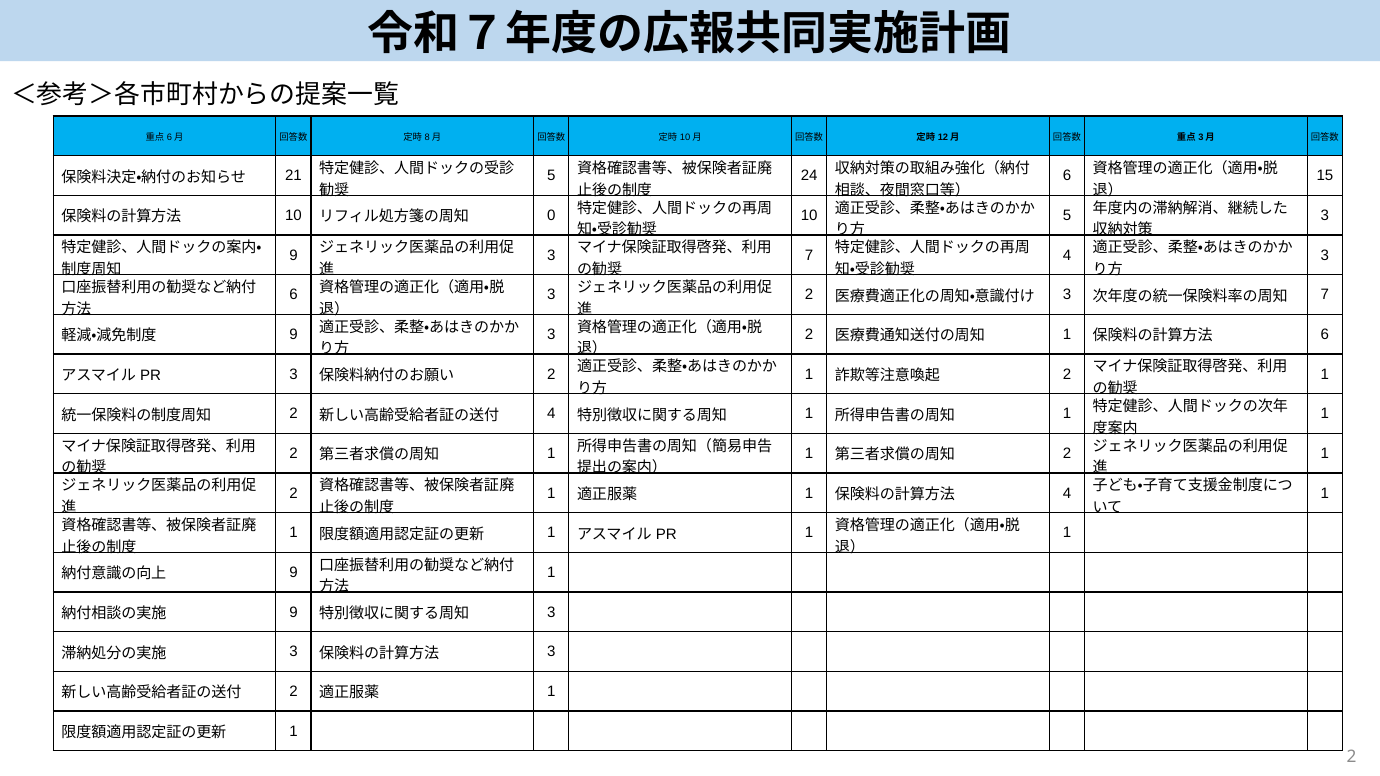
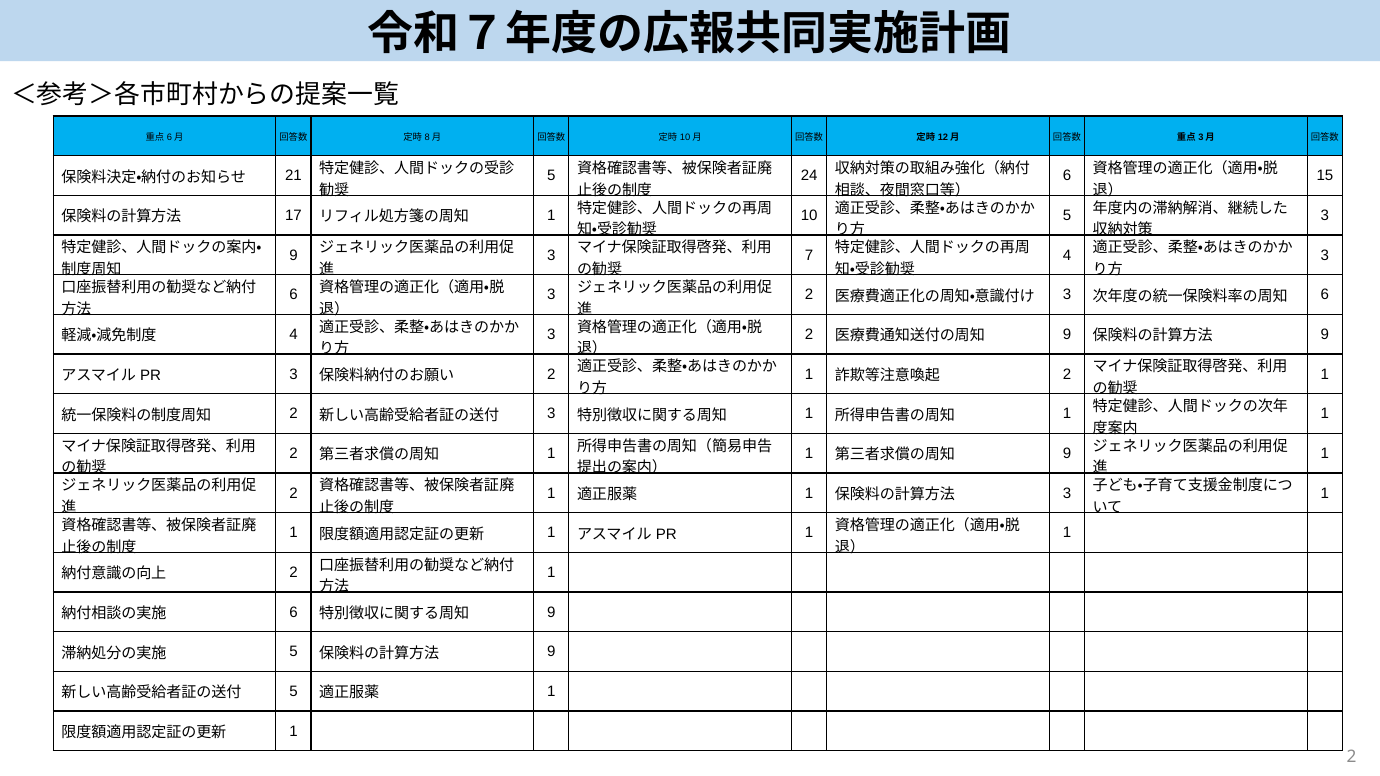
10: 10 -> 17 (293, 216)
0: 0 -> 1 (551, 216)
7: 7 -> 6 (1325, 295)
1: 1 -> 9 (1067, 335)
6: 6 -> 9 (1325, 335)
9: 9 -> 4 (293, 335)
4: 4 -> 3 (551, 414)
2: 2 -> 9 (1067, 454)
4: 4 -> 3 (1067, 493)
9: 9 -> 2 (293, 573)
9: 9 -> 6 (293, 613)
3: 3 -> 9 (551, 613)
3: 3 -> 5 (293, 652)
3: 3 -> 9 (551, 652)
2: 2 -> 5 (293, 692)
